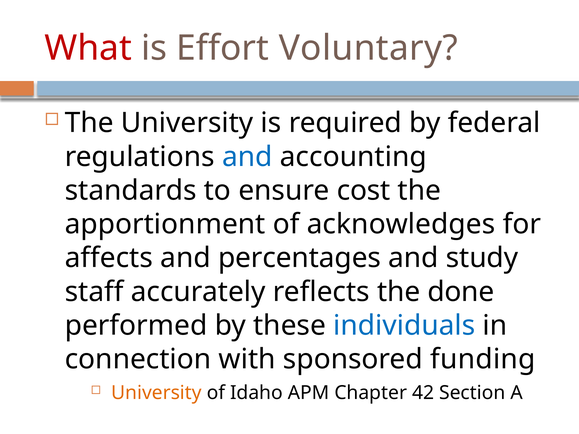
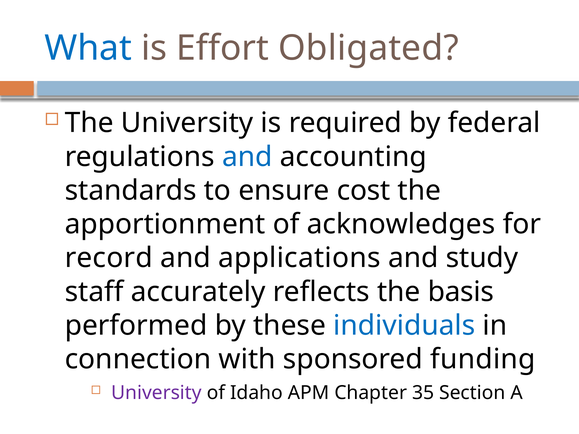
What colour: red -> blue (88, 48)
Voluntary: Voluntary -> Obligated (368, 48)
affects: affects -> record (109, 258)
percentages: percentages -> applications (299, 258)
done: done -> basis (461, 292)
University colour: orange -> purple (156, 393)
42: 42 -> 35 (423, 393)
